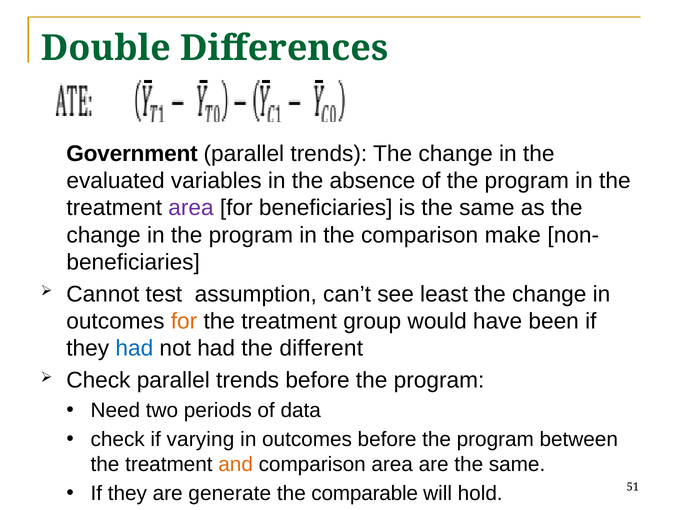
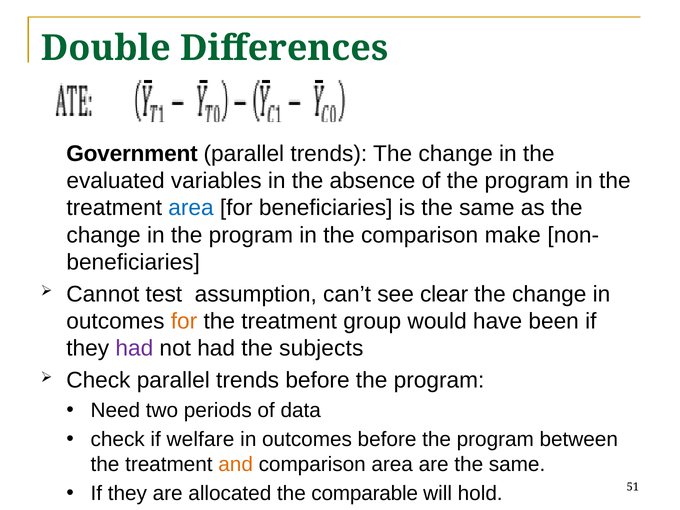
area colour: purple -> blue (191, 208)
least: least -> clear (444, 294)
had colour: blue -> purple (134, 349)
different: different -> subjects (321, 349)
varying: varying -> welfare (200, 439)
generate: generate -> allocated (230, 493)
